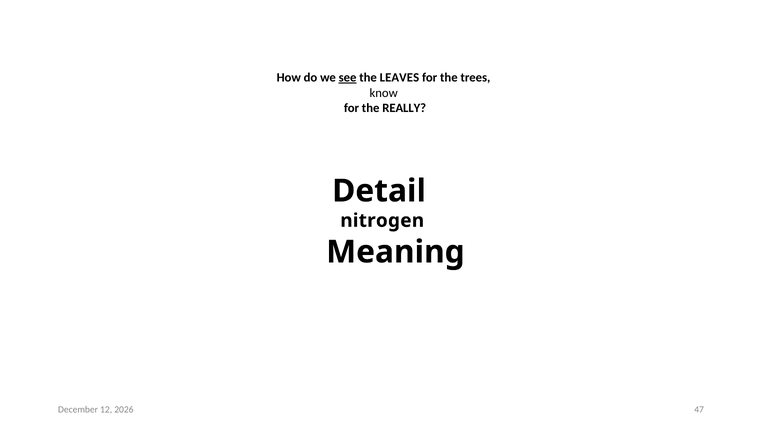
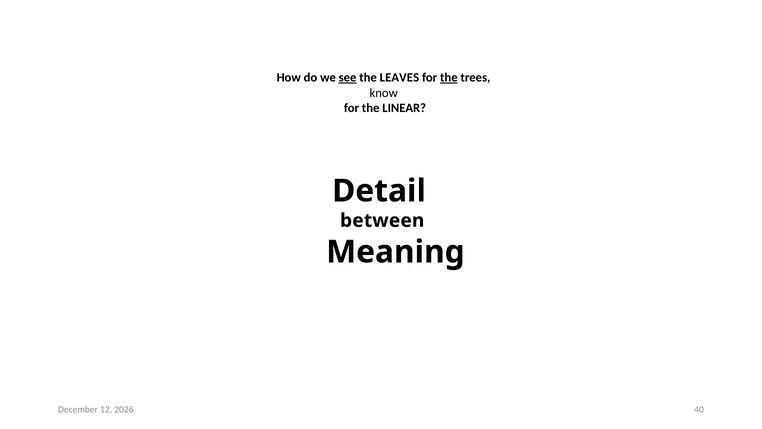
the underline: none -> present (449, 78)
REALLY: REALLY -> LINEAR (404, 108)
nitrogen: nitrogen -> between (382, 220)
47: 47 -> 40 (699, 409)
